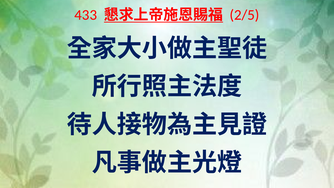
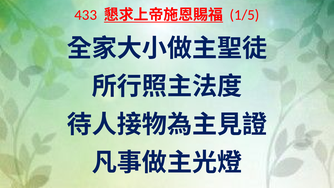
2/5: 2/5 -> 1/5 (245, 15)
